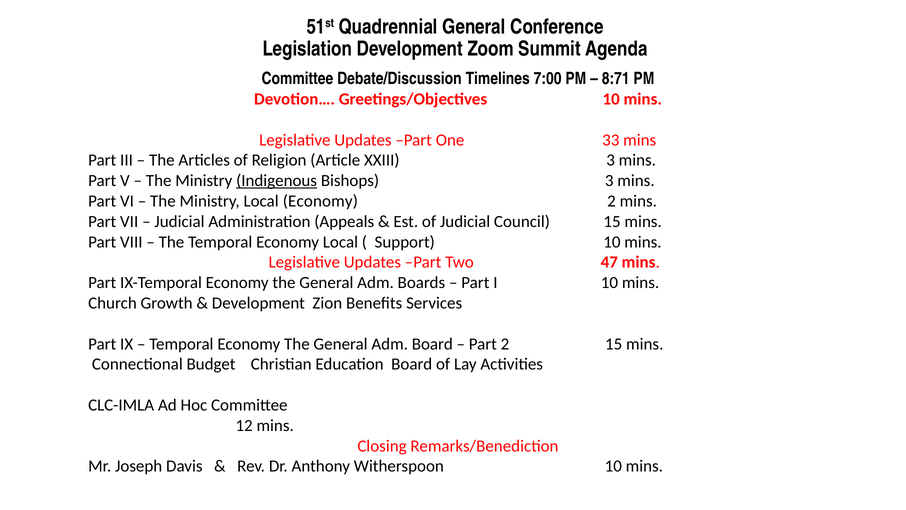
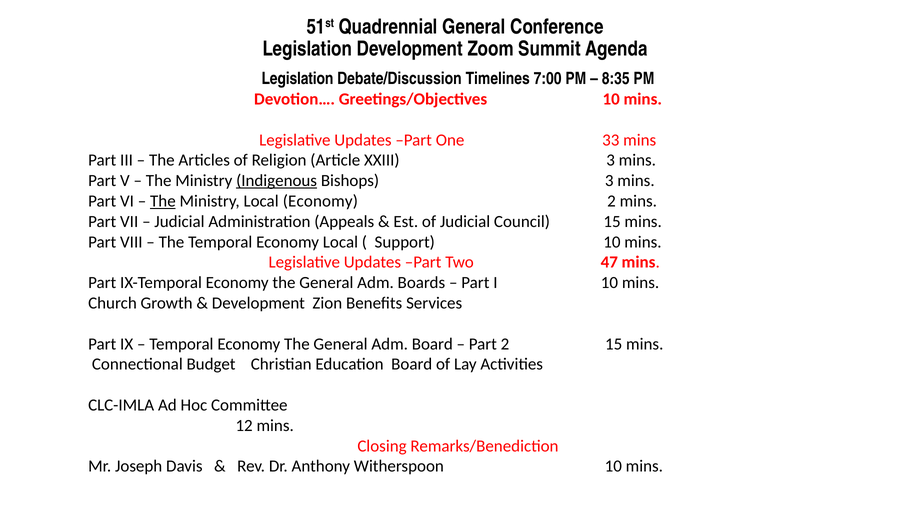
Committee: Committee -> Legislation (297, 79)
8:71: 8:71 -> 8:35 (616, 79)
The underline: none -> present (163, 201)
